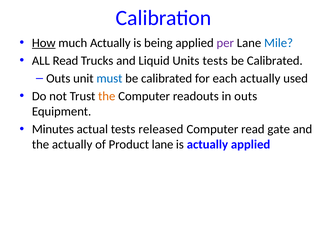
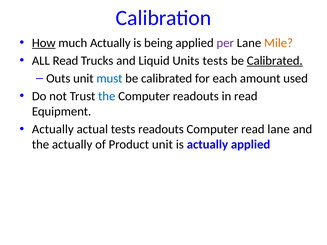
Mile colour: blue -> orange (279, 43)
Calibrated underline: none -> present (275, 61)
each actually: actually -> amount (260, 78)
the colour: orange -> blue (107, 96)
in outs: outs -> read (246, 96)
Minutes: Minutes -> Actually (53, 129)
tests released: released -> readouts (161, 129)
read gate: gate -> lane (279, 129)
Product lane: lane -> unit (162, 145)
